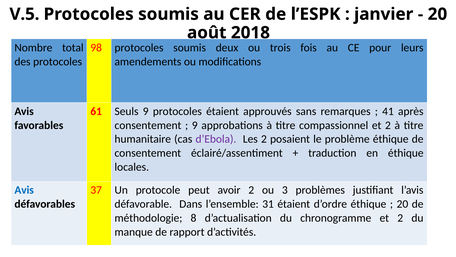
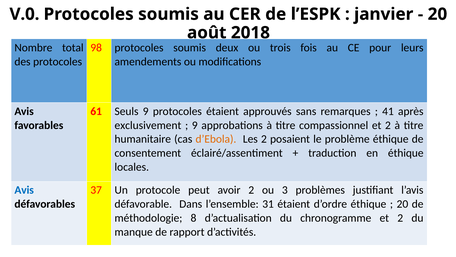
V.5: V.5 -> V.0 (24, 14)
consentement: consentement -> exclusivement (148, 125)
d’Ebola colour: purple -> orange (216, 139)
